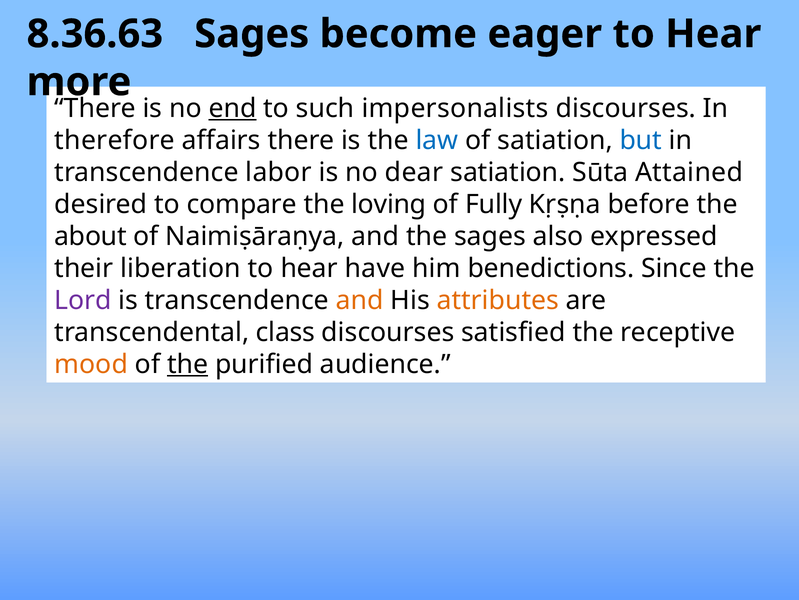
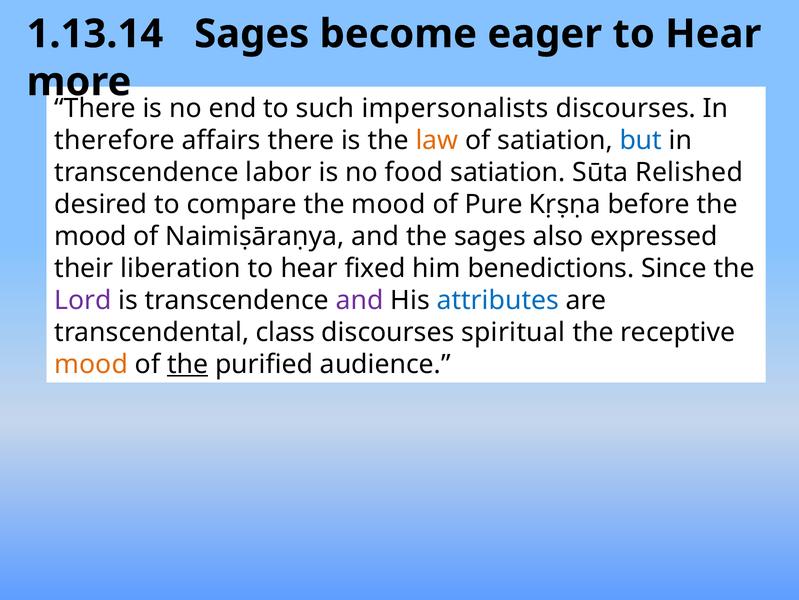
8.36.63: 8.36.63 -> 1.13.14 (95, 34)
end underline: present -> none (233, 108)
law colour: blue -> orange (437, 140)
dear: dear -> food (414, 172)
Attained: Attained -> Relished (689, 172)
loving: loving -> mood (389, 204)
Fully: Fully -> Pure (494, 204)
about: about -> mood (90, 236)
have: have -> fixed (375, 268)
and colour: orange -> purple (360, 300)
attributes colour: orange -> blue (498, 300)
satisfied: satisfied -> spiritual (513, 332)
